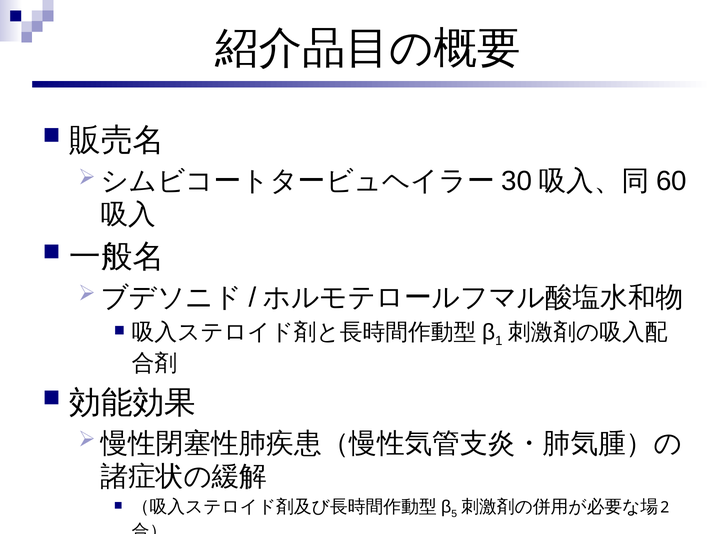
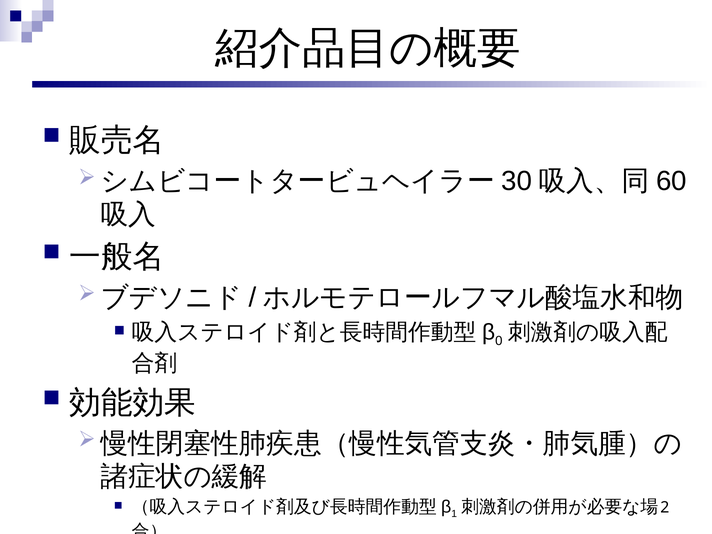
1: 1 -> 0 (499, 341)
5: 5 -> 1 (454, 514)
